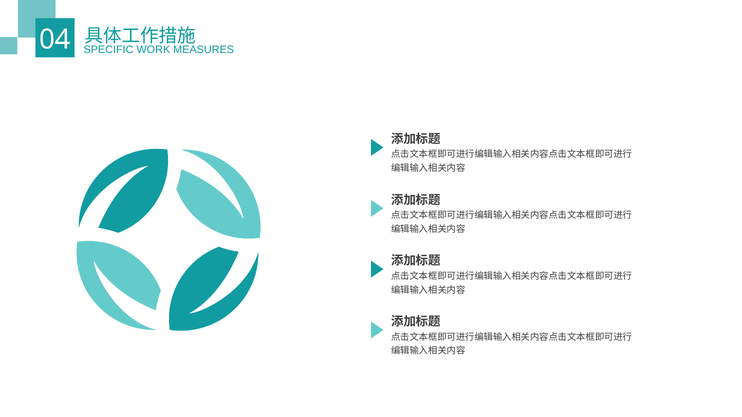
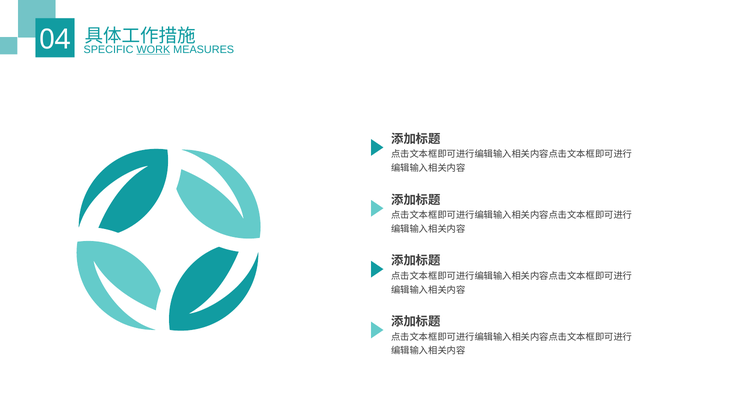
WORK underline: none -> present (153, 50)
